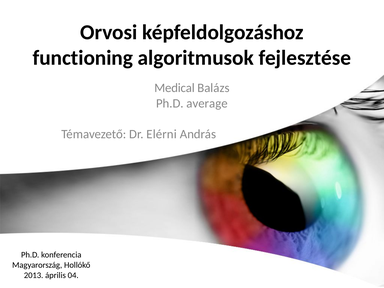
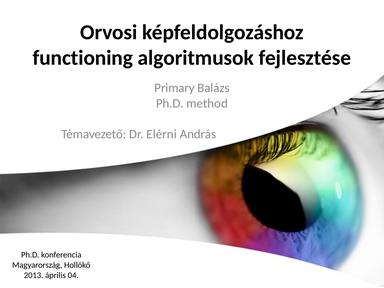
Medical: Medical -> Primary (175, 88)
average: average -> method (207, 103)
